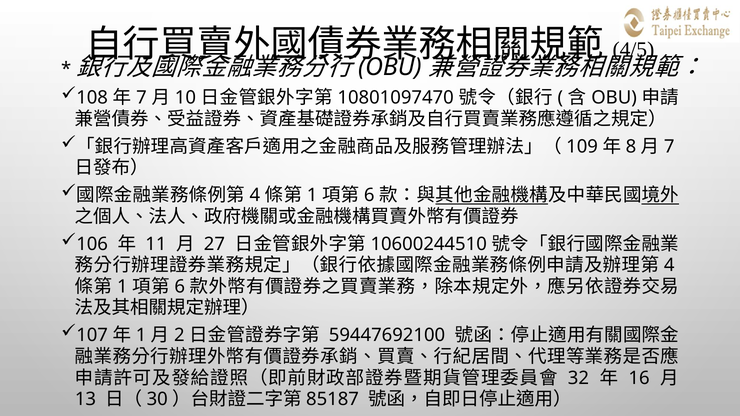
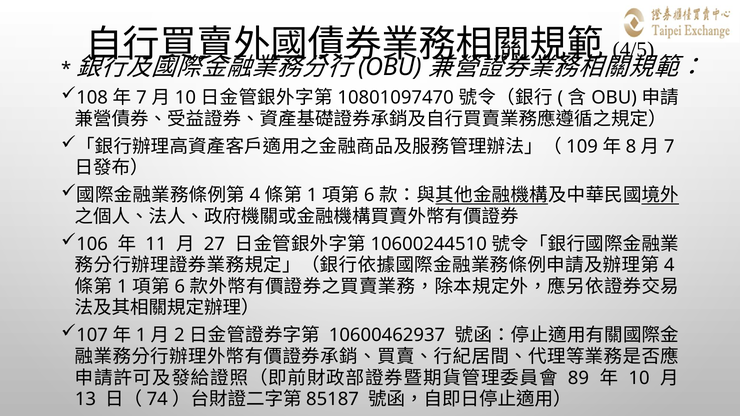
59447692100: 59447692100 -> 10600462937 (387, 336)
32: 32 -> 89 (578, 378)
16: 16 -> 10 (639, 378)
30: 30 -> 74 (157, 399)
